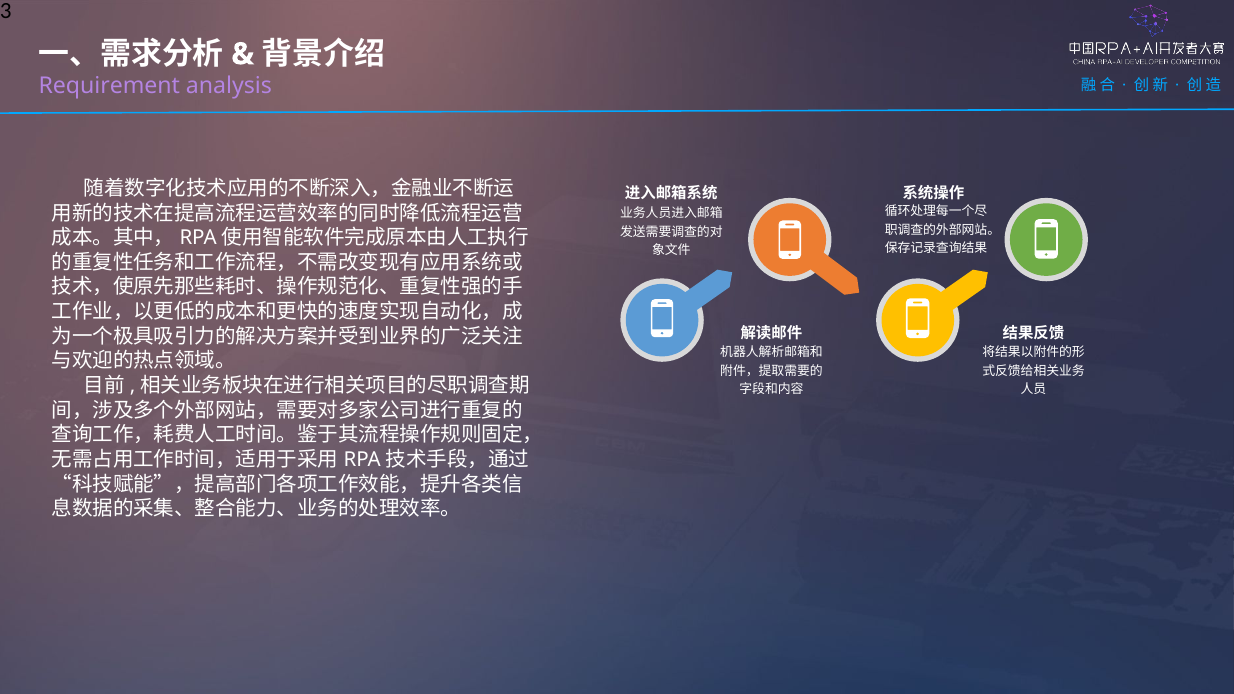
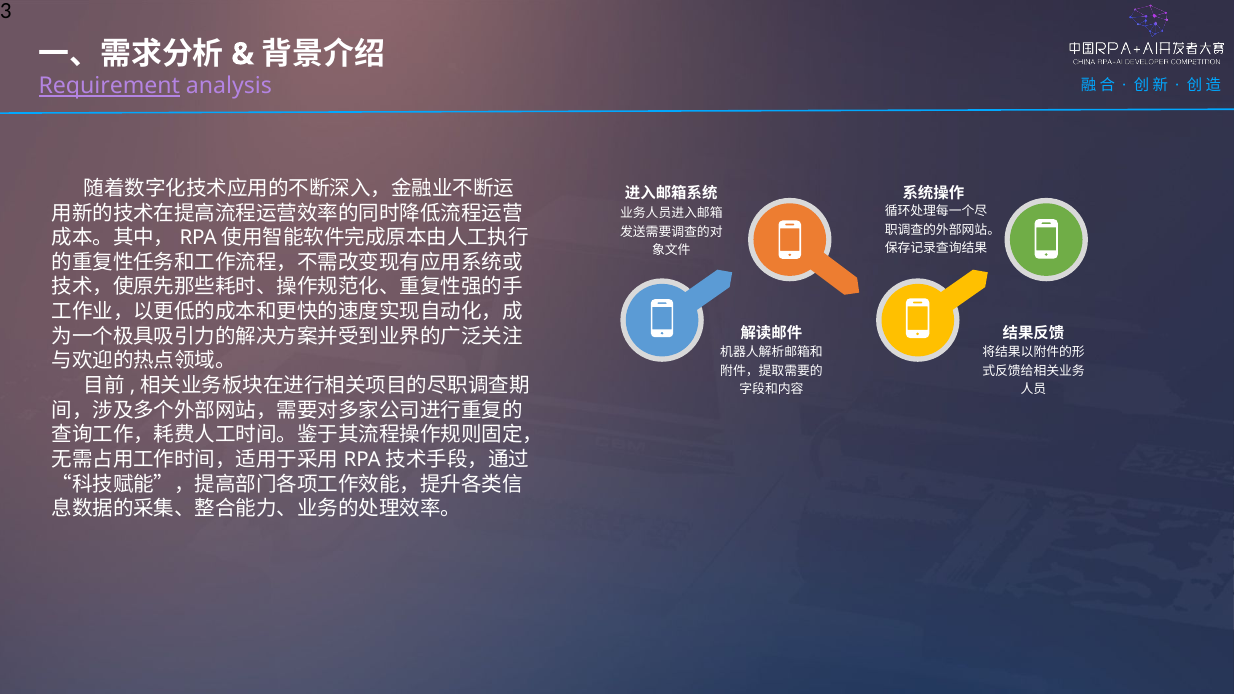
Requirement underline: none -> present (109, 86)
